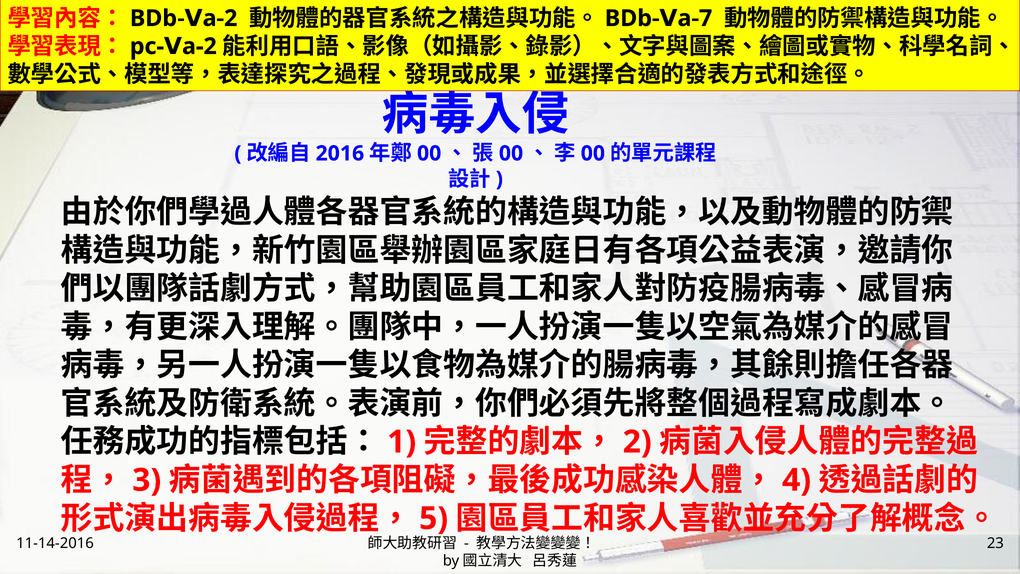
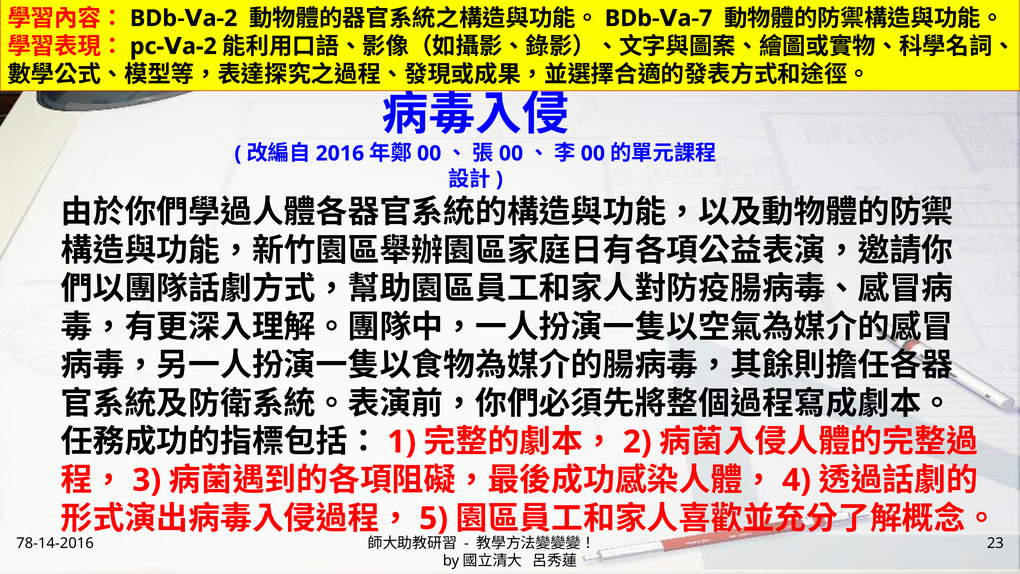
11-14-2016: 11-14-2016 -> 78-14-2016 (55, 543)
